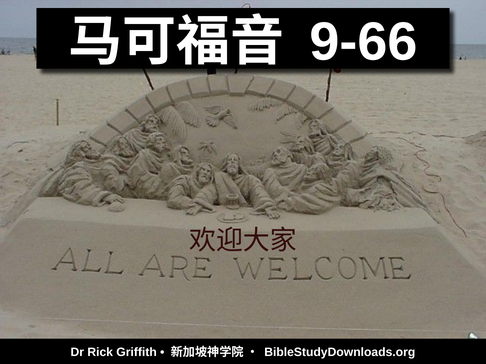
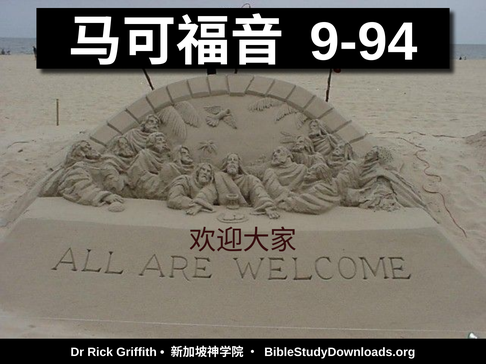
9-66: 9-66 -> 9-94 (364, 42)
